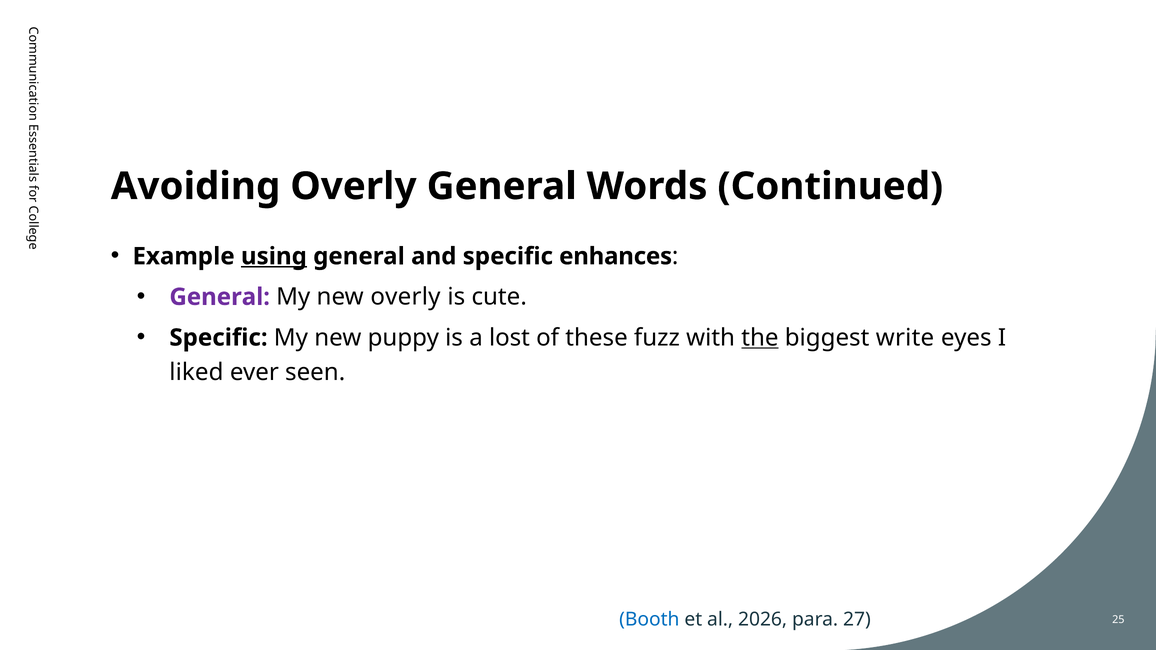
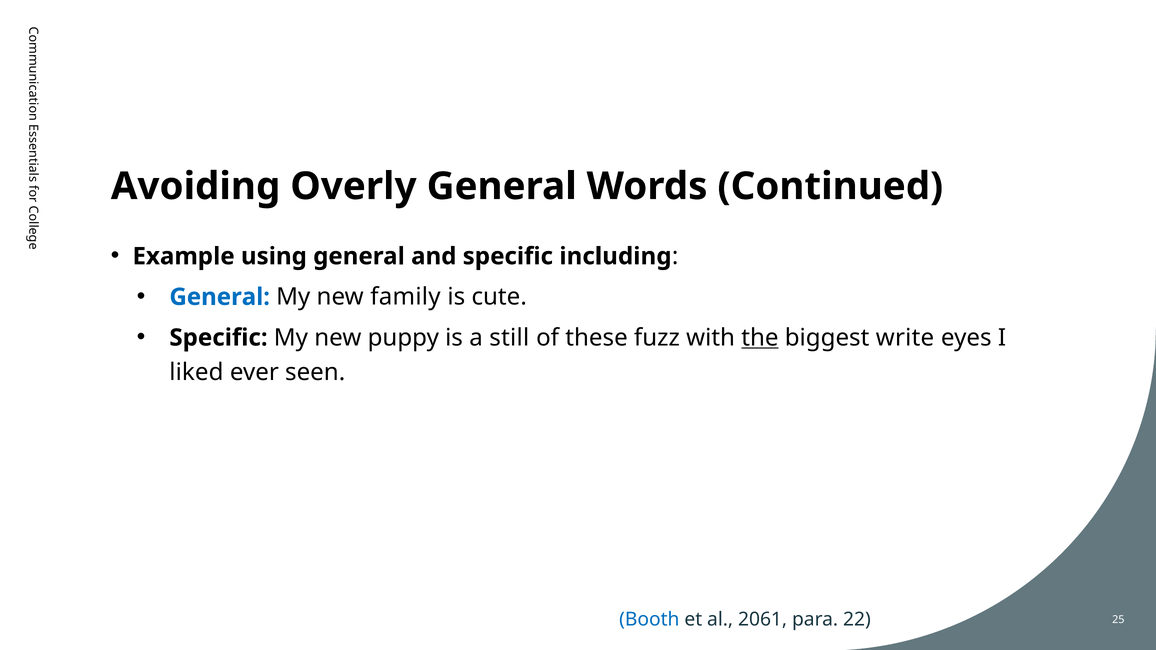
using underline: present -> none (274, 256)
enhances: enhances -> including (615, 256)
General colour: purple -> blue (220, 297)
new overly: overly -> family (405, 297)
lost: lost -> still (509, 338)
2026: 2026 -> 2061 (763, 620)
27: 27 -> 22 (857, 620)
